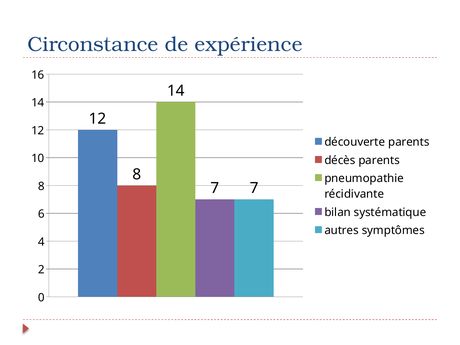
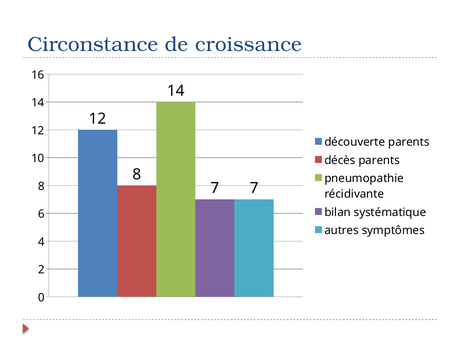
expérience: expérience -> croissance (248, 44)
